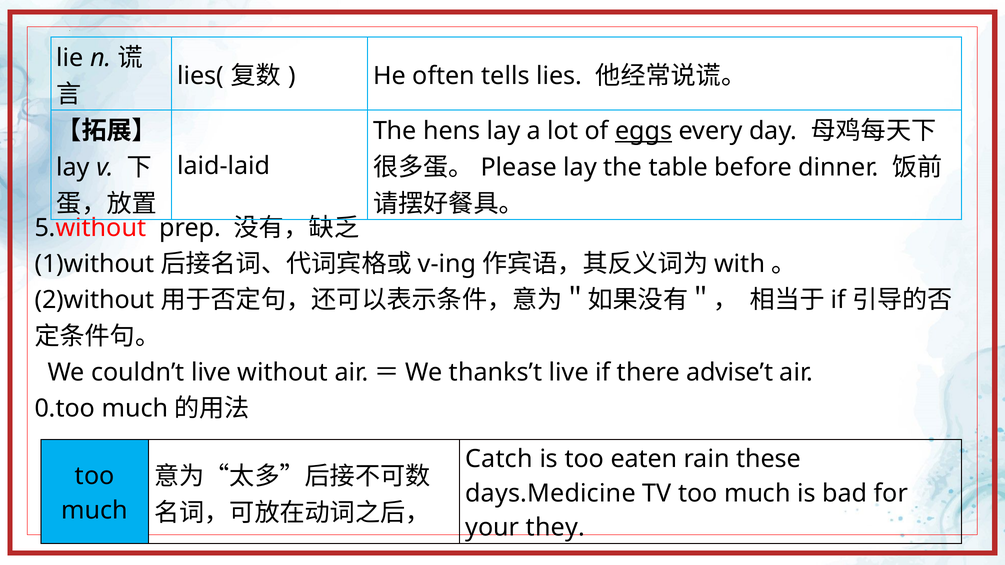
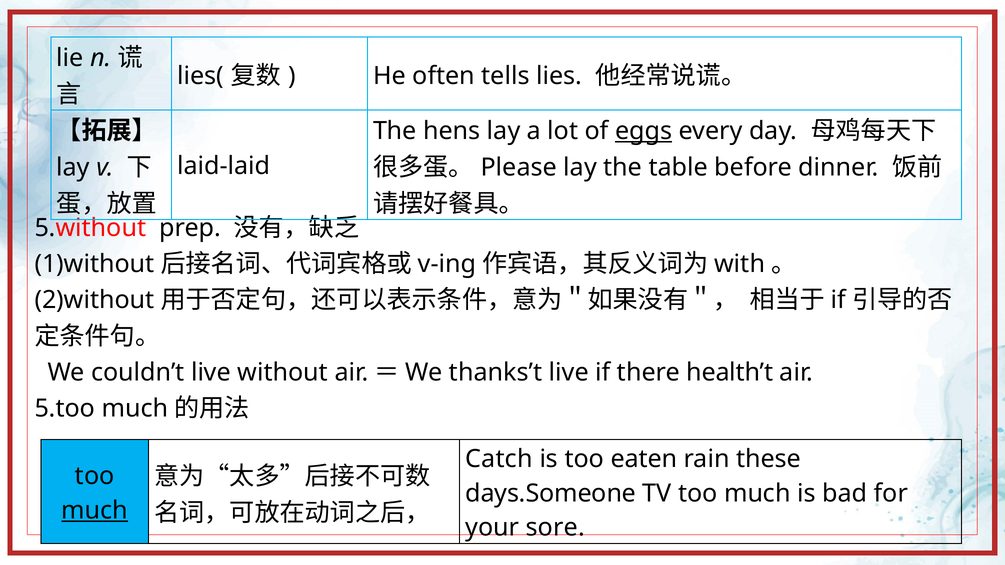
advise’t: advise’t -> health’t (730, 373)
0.too: 0.too -> 5.too (65, 409)
days.Medicine: days.Medicine -> days.Someone (551, 494)
much underline: none -> present (95, 511)
they: they -> sore (555, 528)
